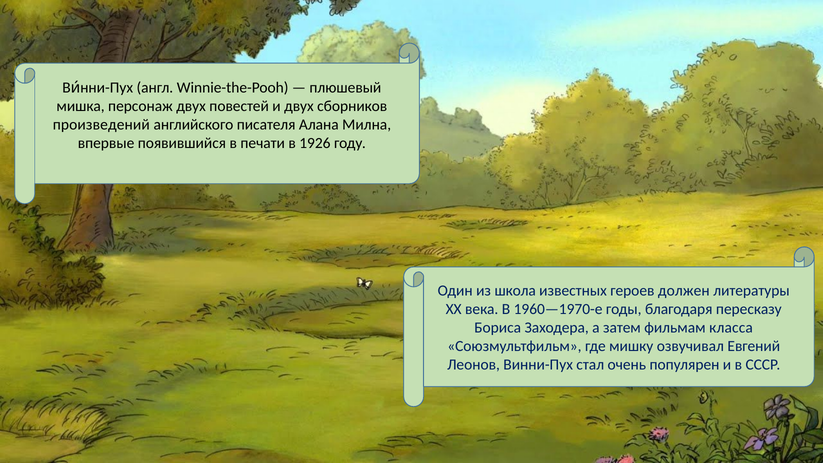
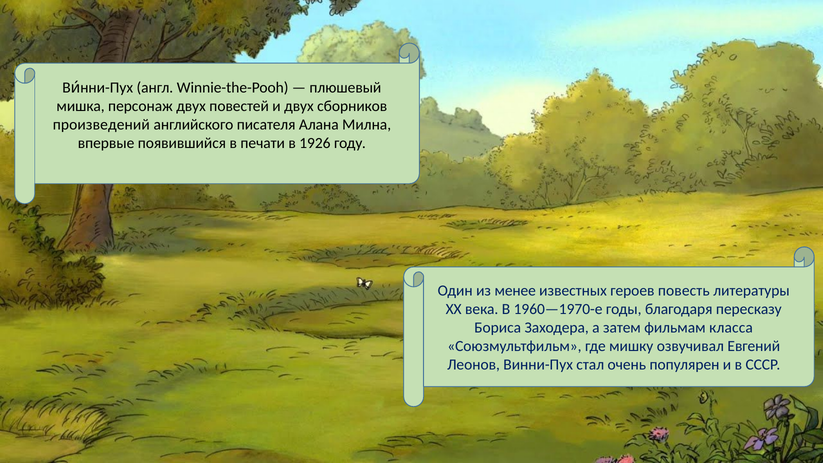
школа: школа -> менее (515, 291)
должен: должен -> повесть (684, 291)
